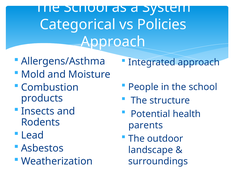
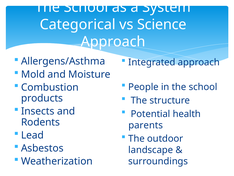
Policies: Policies -> Science (162, 24)
